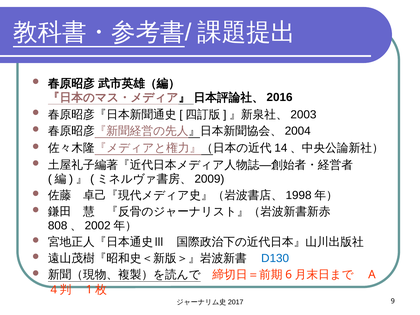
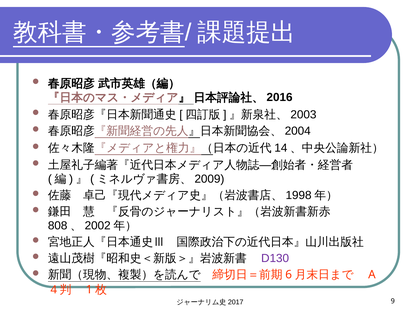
D130 colour: blue -> purple (275, 258)
